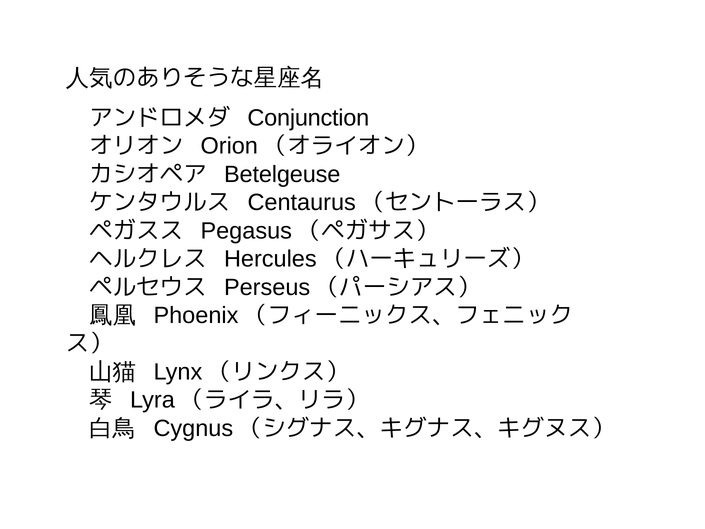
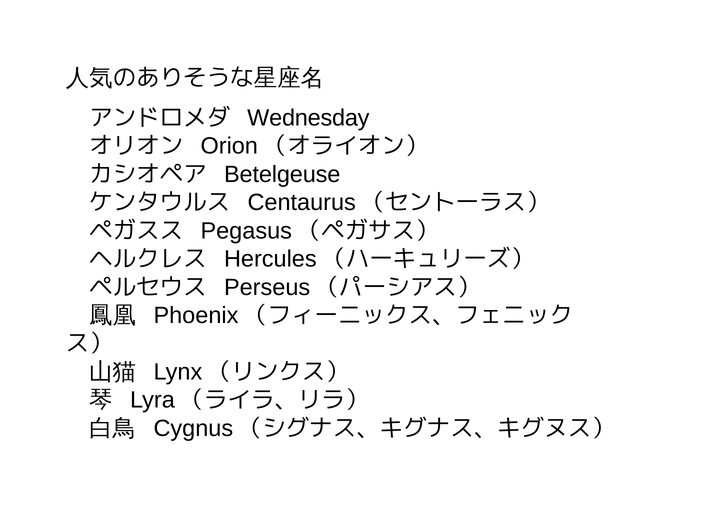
Conjunction: Conjunction -> Wednesday (308, 118)
